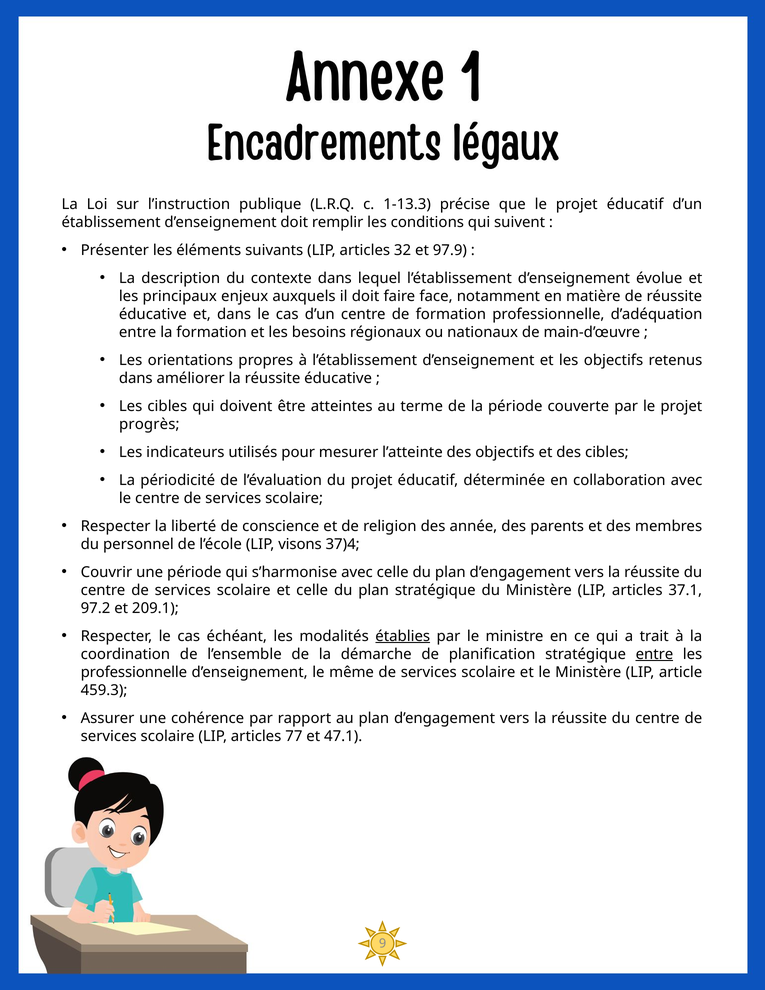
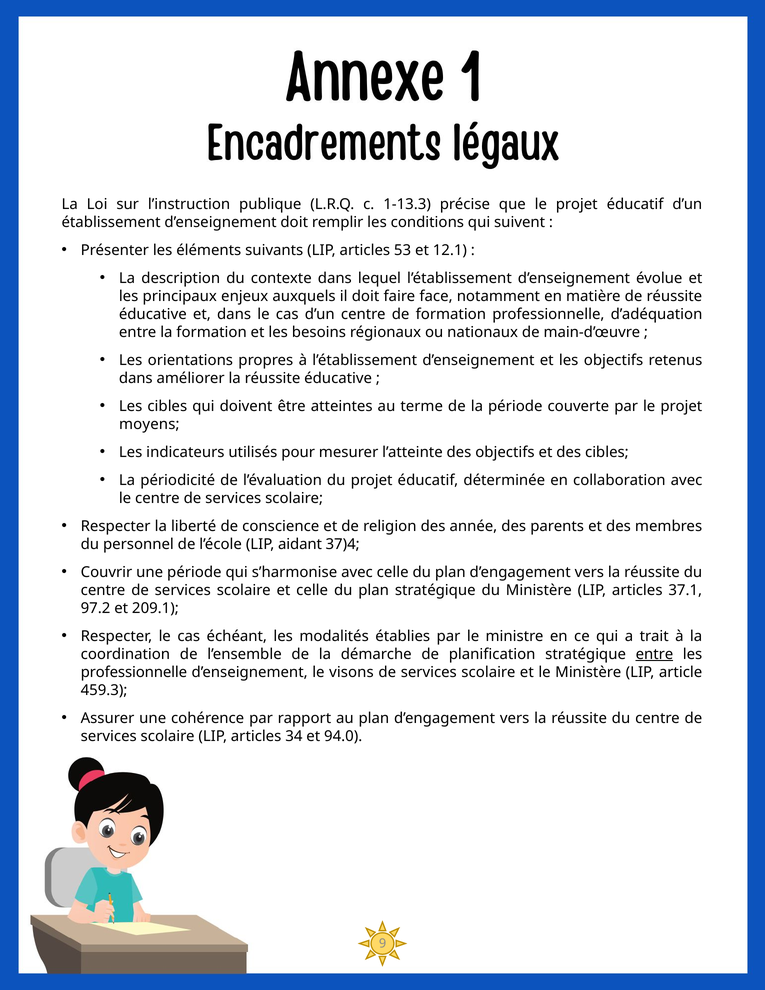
32: 32 -> 53 (403, 250)
97.9: 97.9 -> 12.1 (450, 250)
progrès: progrès -> moyens (149, 424)
visons: visons -> aidant (300, 544)
établies underline: present -> none (403, 636)
même: même -> visons (351, 672)
77: 77 -> 34 (294, 736)
47.1: 47.1 -> 94.0 (343, 736)
